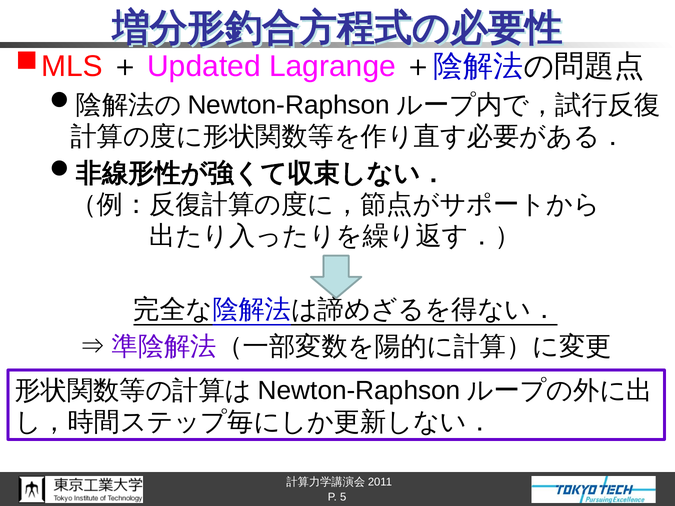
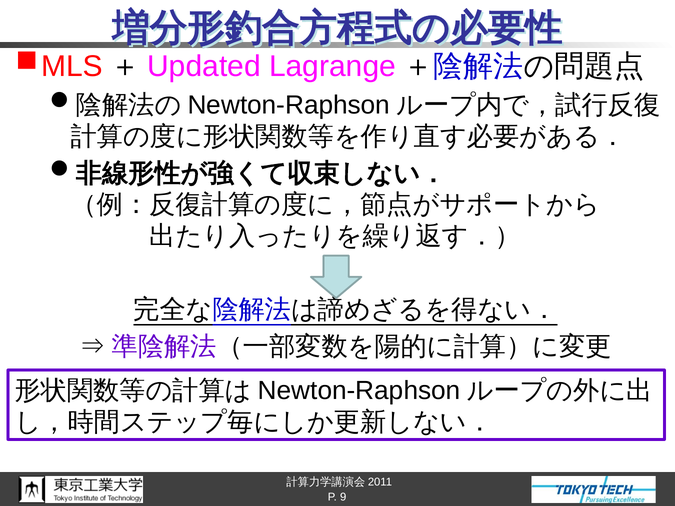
5: 5 -> 9 (343, 497)
